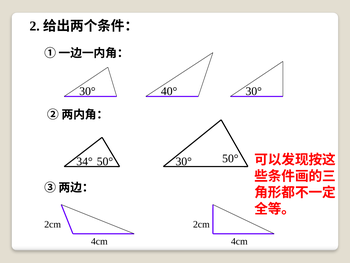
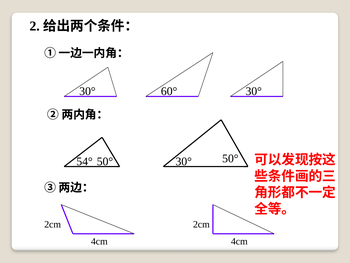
40°: 40° -> 60° (169, 91)
34°: 34° -> 54° (85, 161)
